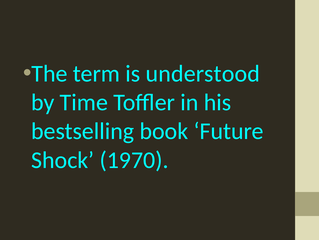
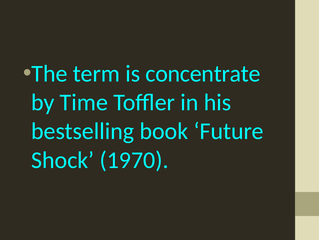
understood: understood -> concentrate (203, 73)
